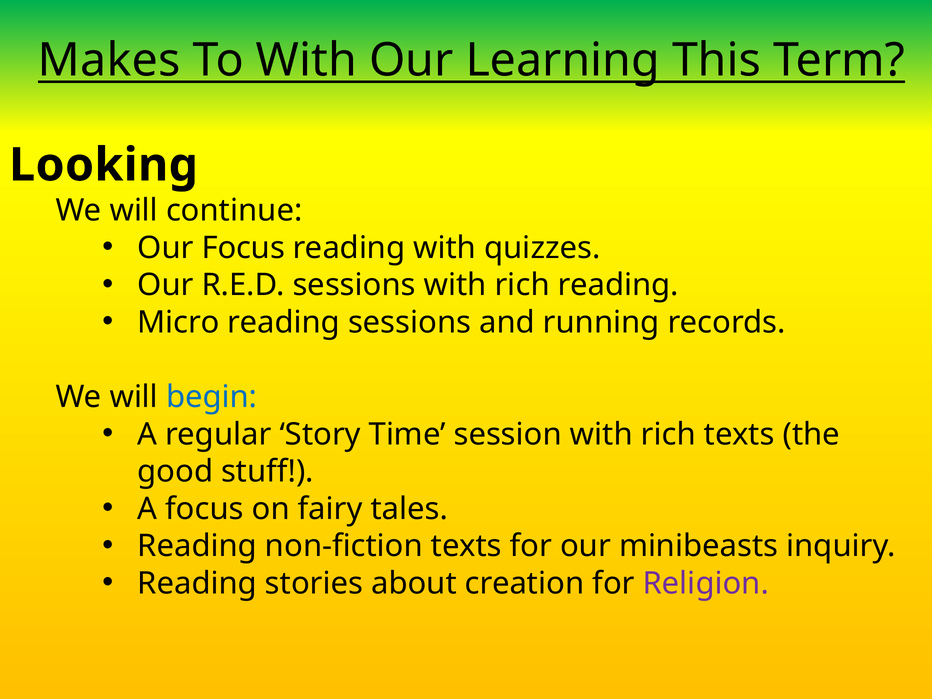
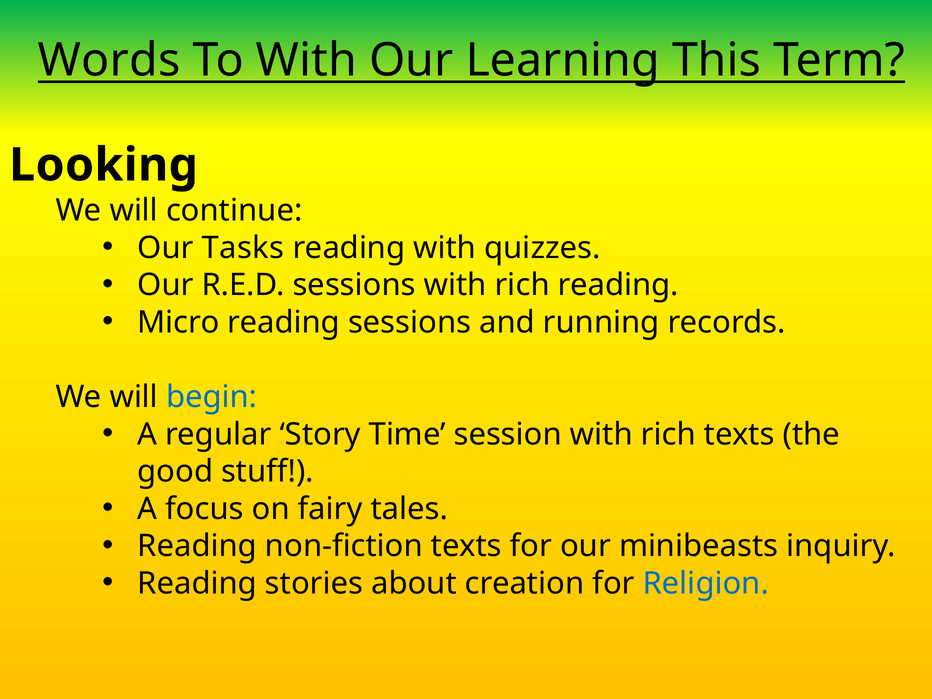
Makes: Makes -> Words (109, 60)
Our Focus: Focus -> Tasks (243, 248)
Religion colour: purple -> blue (706, 583)
